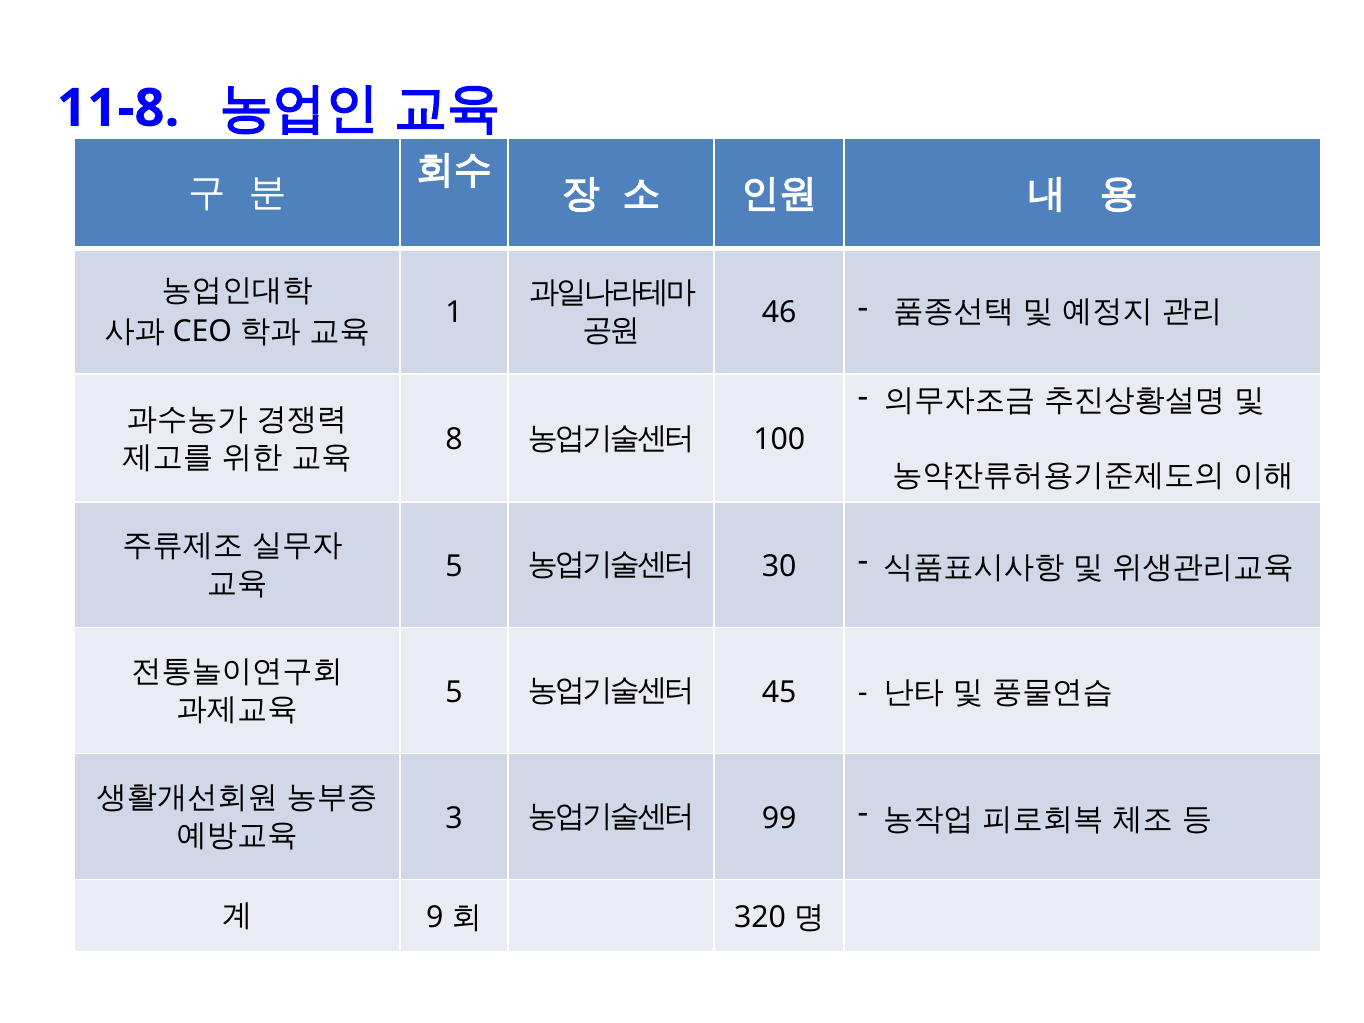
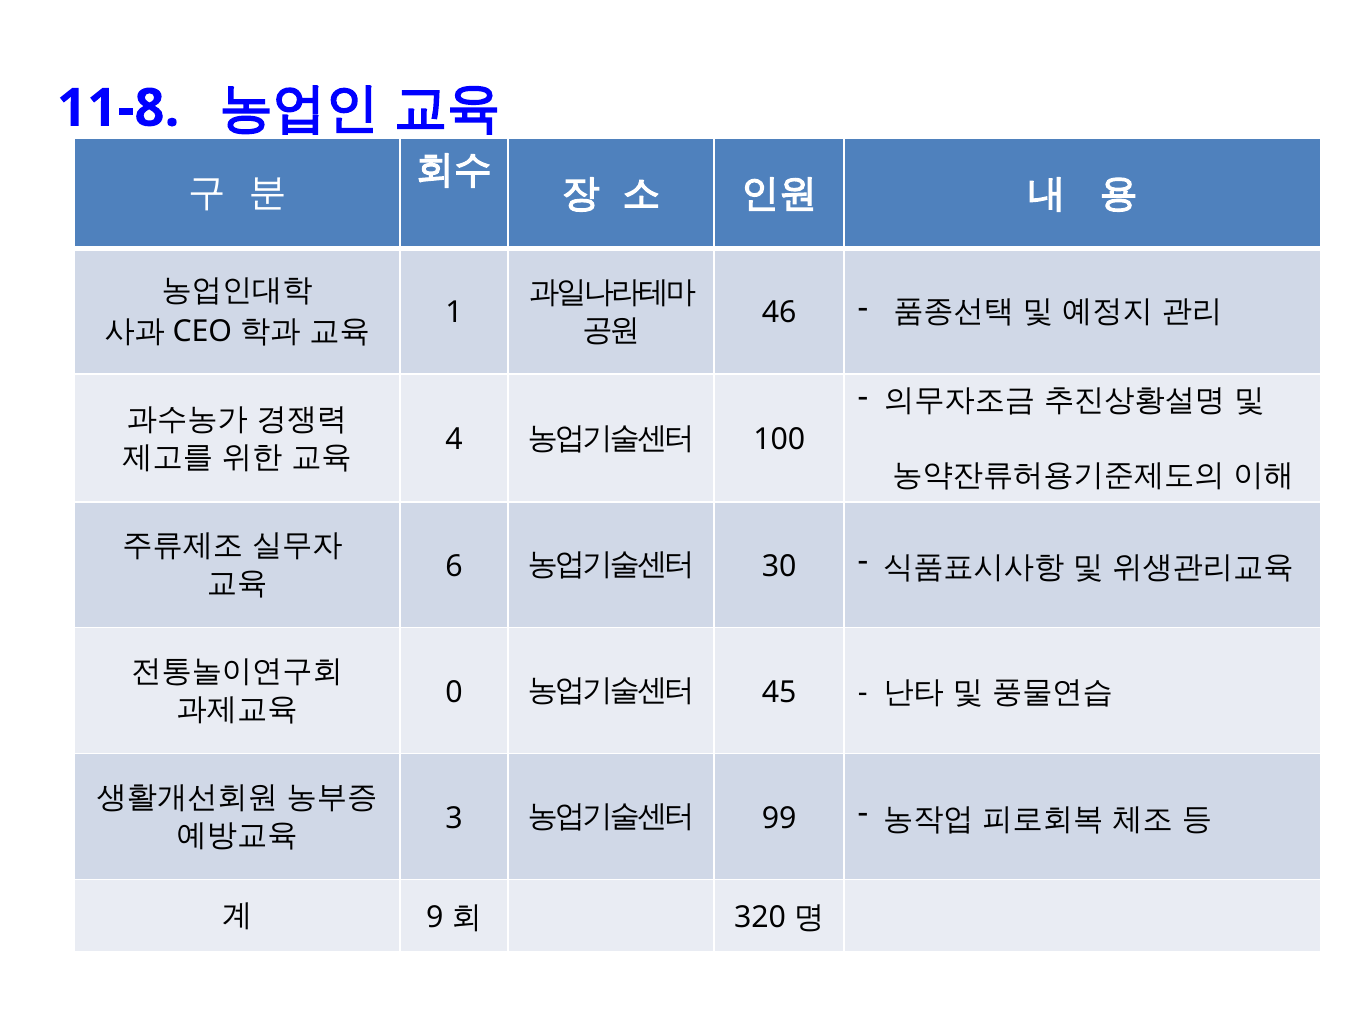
8: 8 -> 4 (454, 440)
5: 5 -> 6 (454, 566)
5: 5 -> 0 (454, 692)
